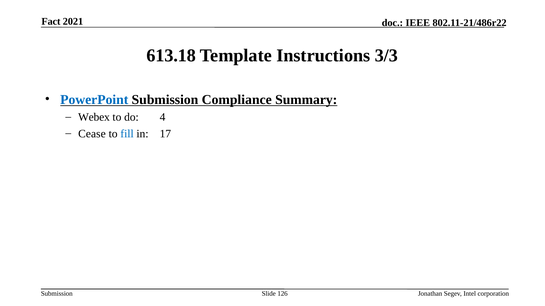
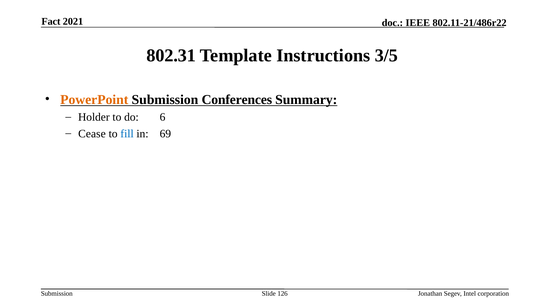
613.18: 613.18 -> 802.31 (171, 56)
3/3: 3/3 -> 3/5 (386, 56)
PowerPoint colour: blue -> orange (94, 100)
Compliance: Compliance -> Conferences (237, 100)
Webex: Webex -> Holder (94, 117)
4: 4 -> 6 (163, 117)
17: 17 -> 69 (165, 134)
